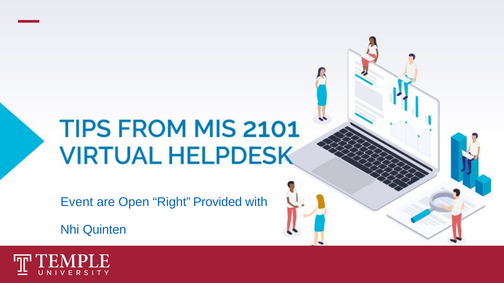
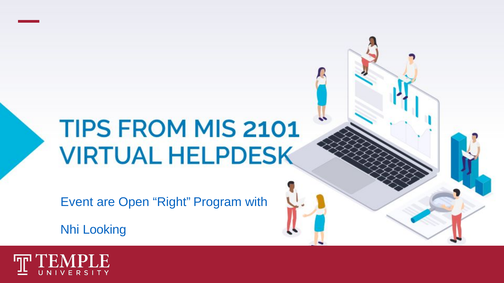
Provided: Provided -> Program (218, 202)
Quinten: Quinten -> Looking (105, 230)
